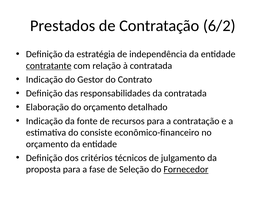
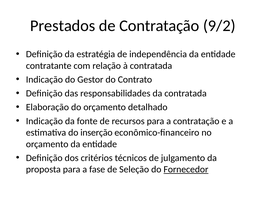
6/2: 6/2 -> 9/2 (219, 26)
contratante underline: present -> none (49, 66)
consiste: consiste -> inserção (96, 133)
